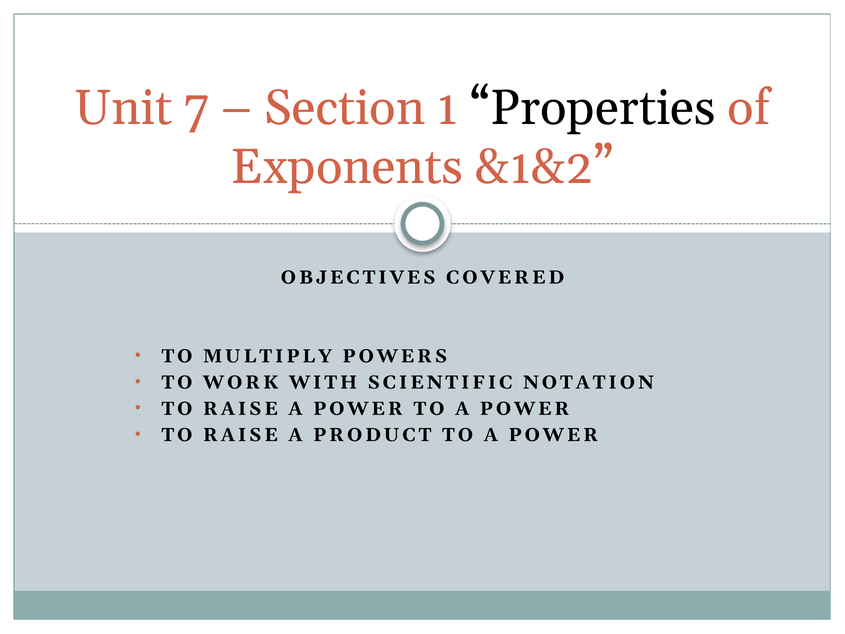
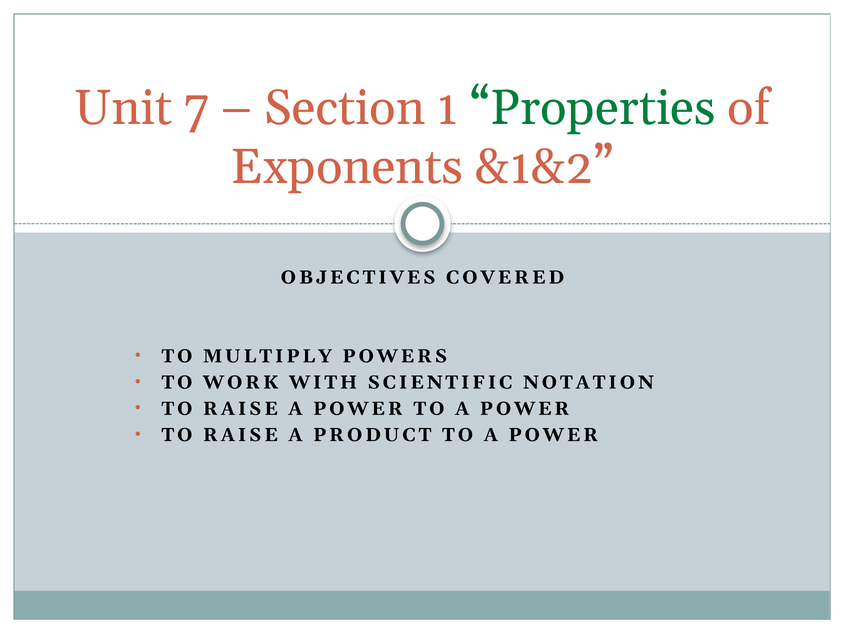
Properties colour: black -> green (593, 108)
